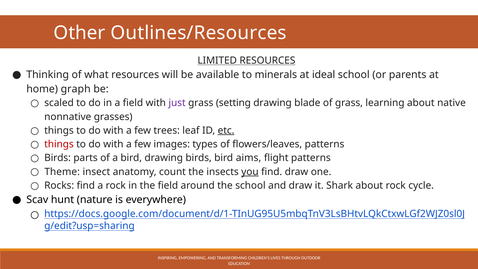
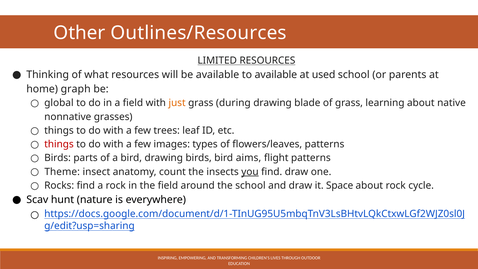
to minerals: minerals -> available (276, 75)
ideal: ideal -> used (324, 75)
scaled: scaled -> global (59, 103)
just colour: purple -> orange (177, 103)
setting: setting -> during (233, 103)
etc underline: present -> none (226, 130)
Shark: Shark -> Space (340, 185)
